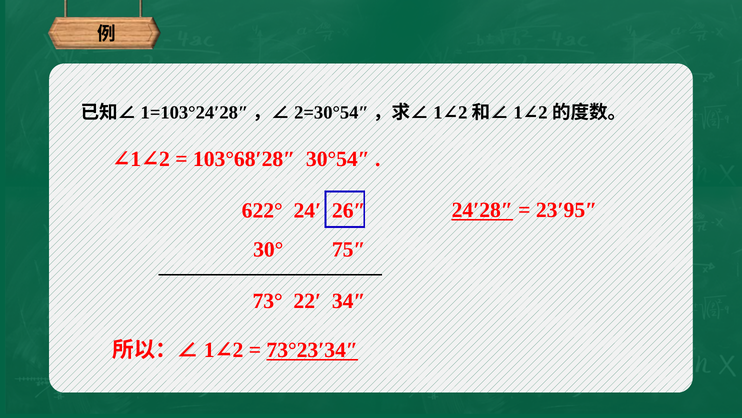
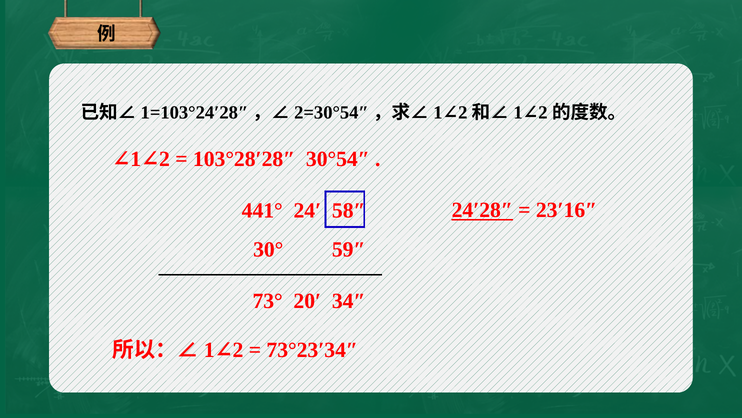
103°68′28″: 103°68′28″ -> 103°28′28″ (244, 159)
23′95″: 23′95″ -> 23′16″ (567, 210)
622°: 622° -> 441° (262, 210)
26″: 26″ -> 58″ (349, 210)
75″: 75″ -> 59″ (349, 249)
22′: 22′ -> 20′ (307, 301)
73°23′34″ underline: present -> none (312, 350)
